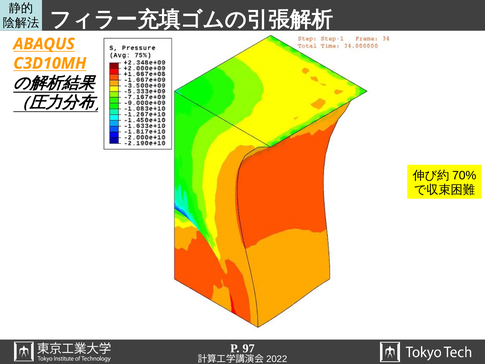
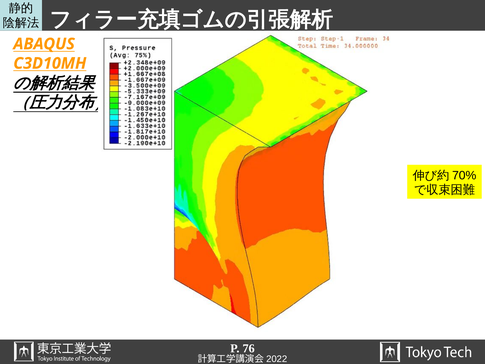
97: 97 -> 76 (249, 348)
